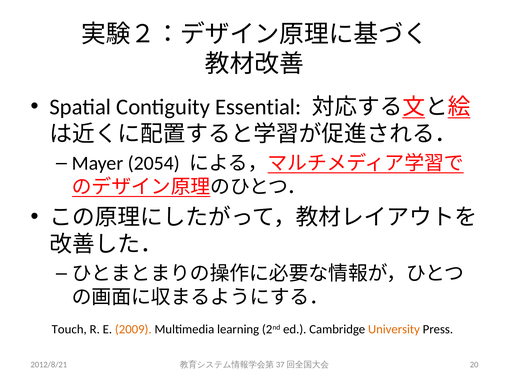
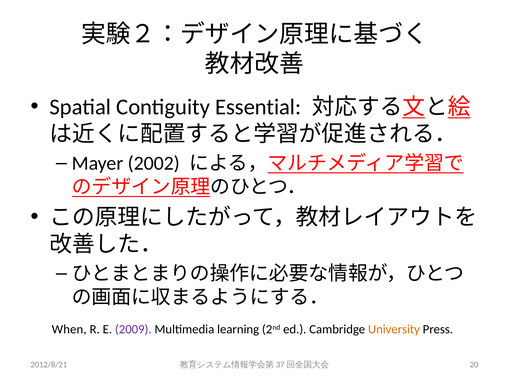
2054: 2054 -> 2002 (154, 163)
Touch: Touch -> When (69, 329)
2009 colour: orange -> purple (133, 329)
